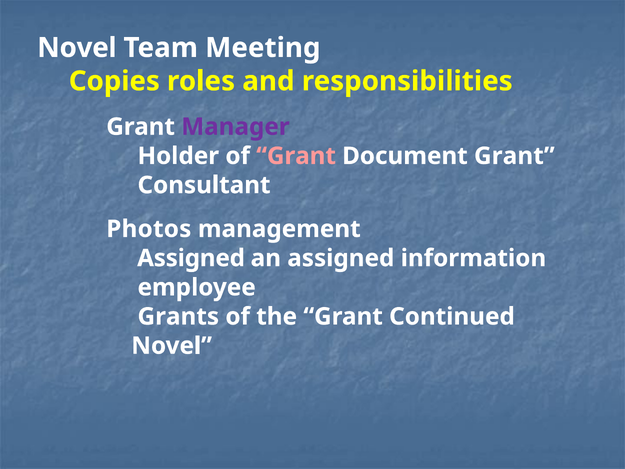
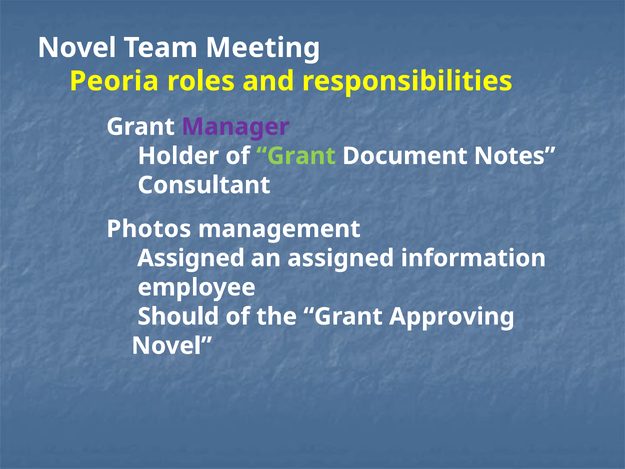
Copies: Copies -> Peoria (114, 81)
Grant colour: pink -> light green (296, 156)
Document Grant: Grant -> Notes (515, 156)
Grants: Grants -> Should (178, 316)
Continued: Continued -> Approving (452, 316)
